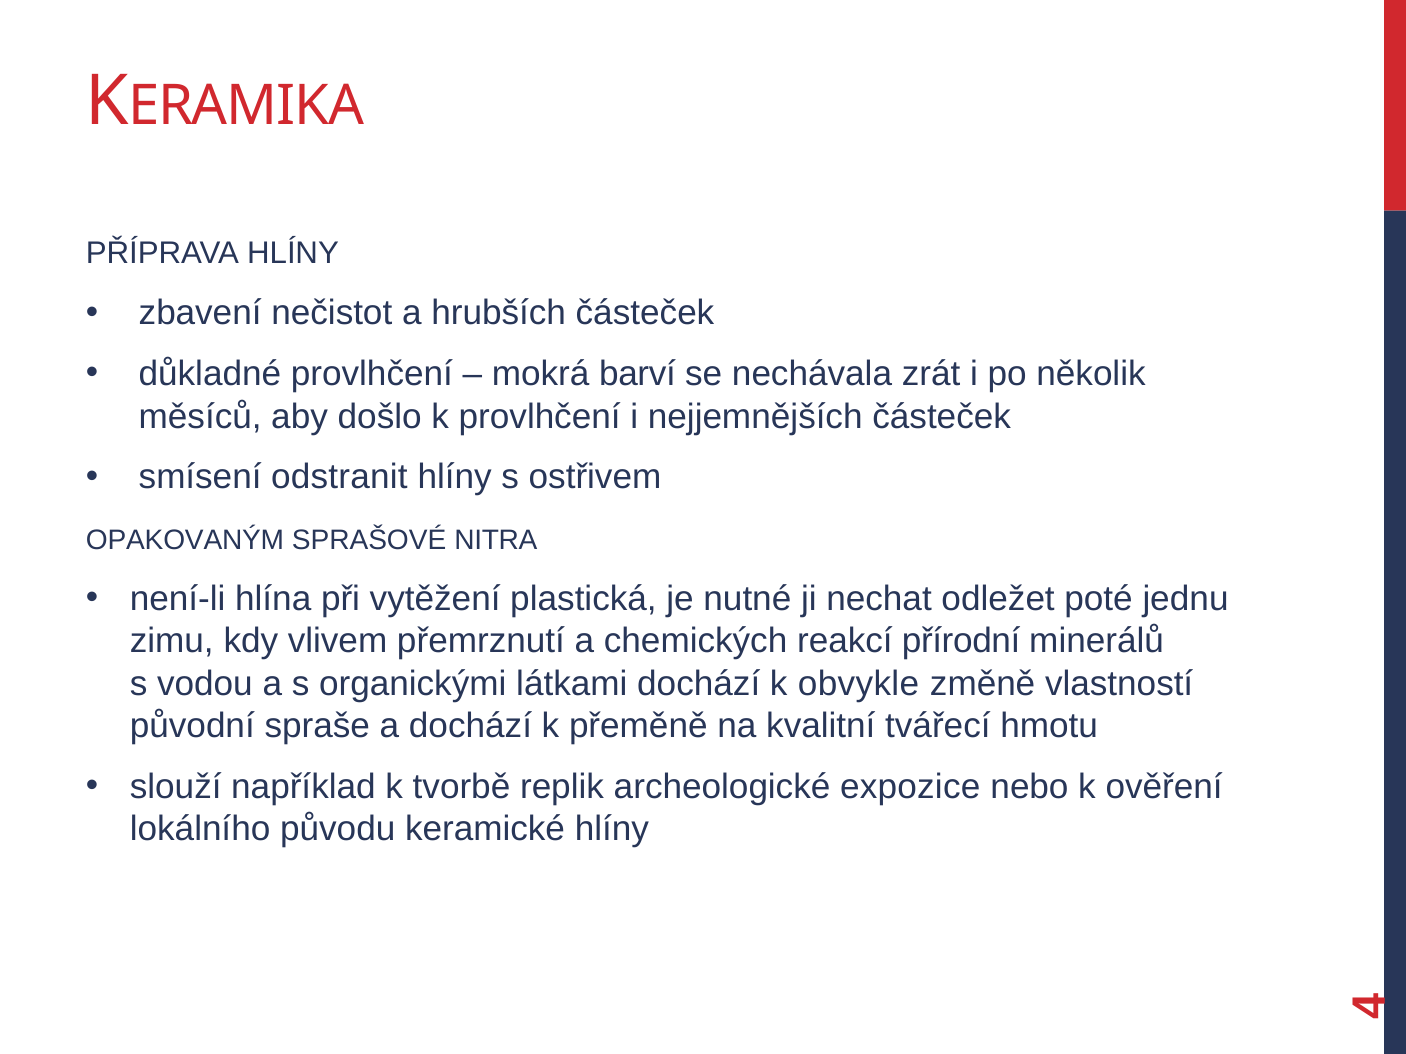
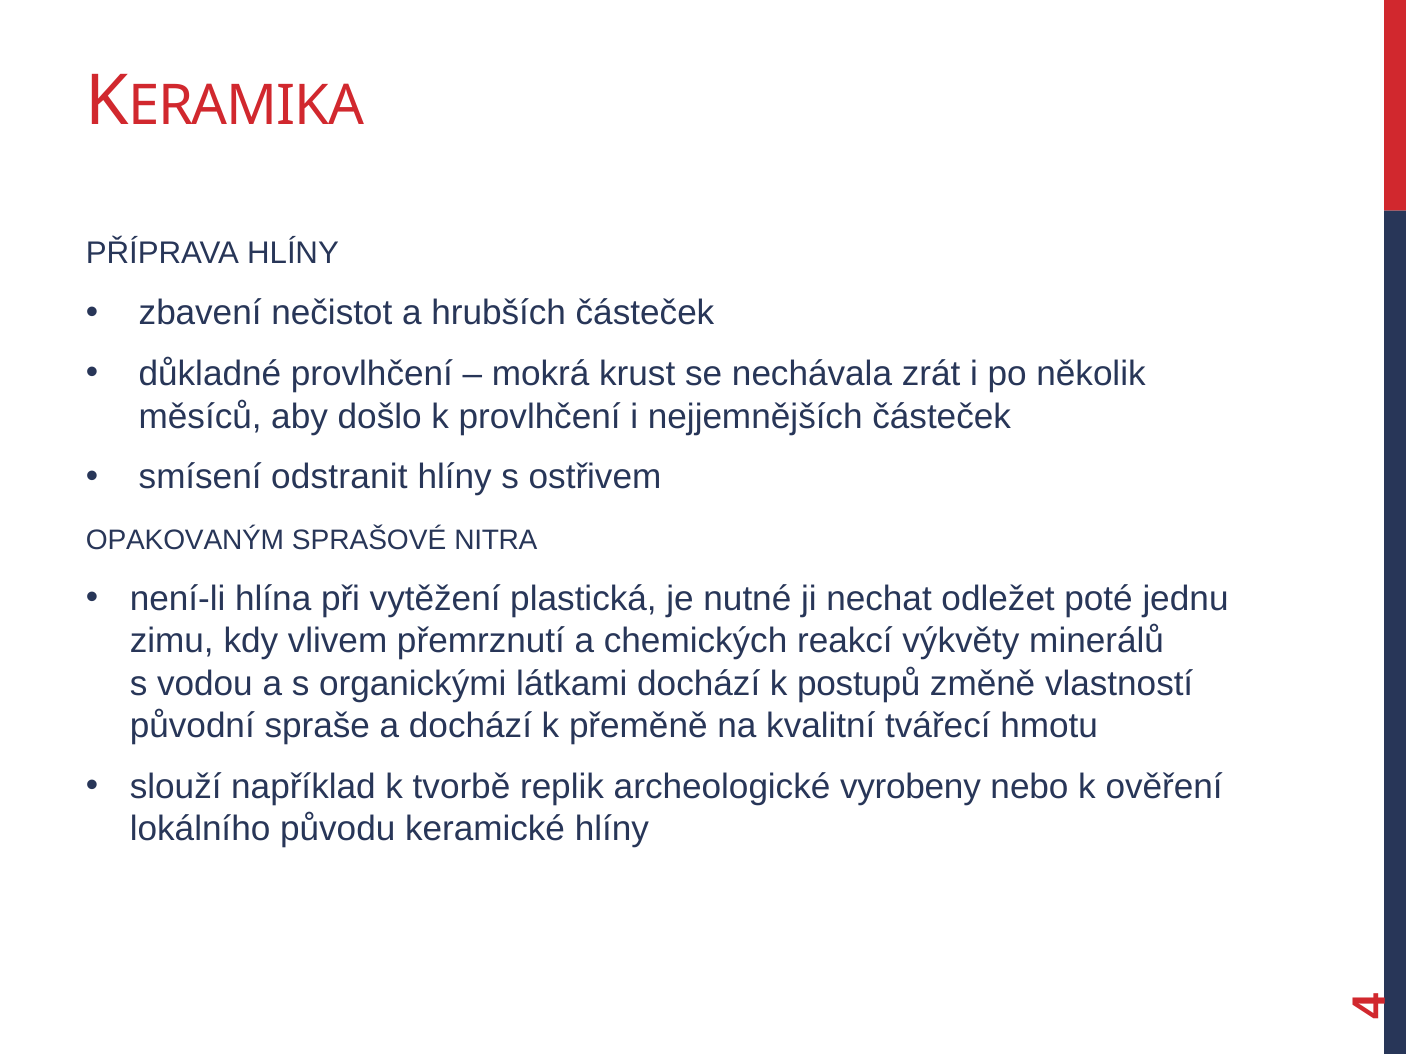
barví: barví -> krust (637, 374)
přírodní: přírodní -> výkvěty (961, 642)
obvykle: obvykle -> postupů (859, 684)
expozice: expozice -> vyrobeny (910, 787)
